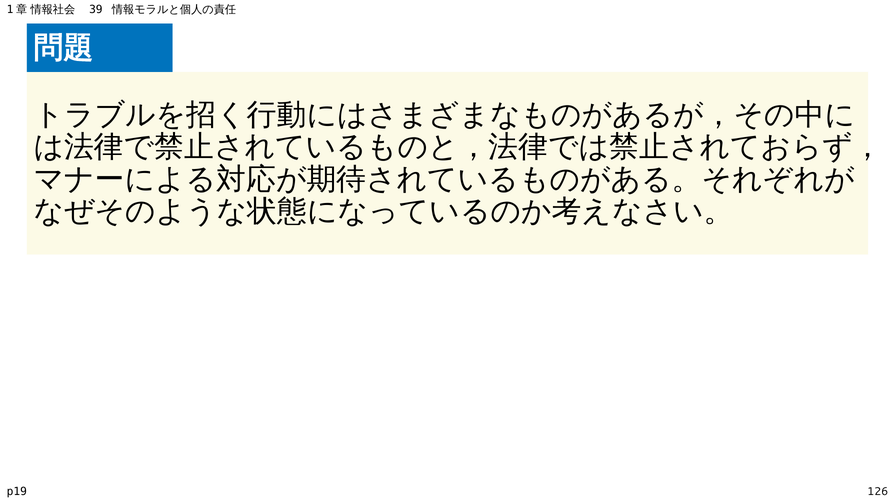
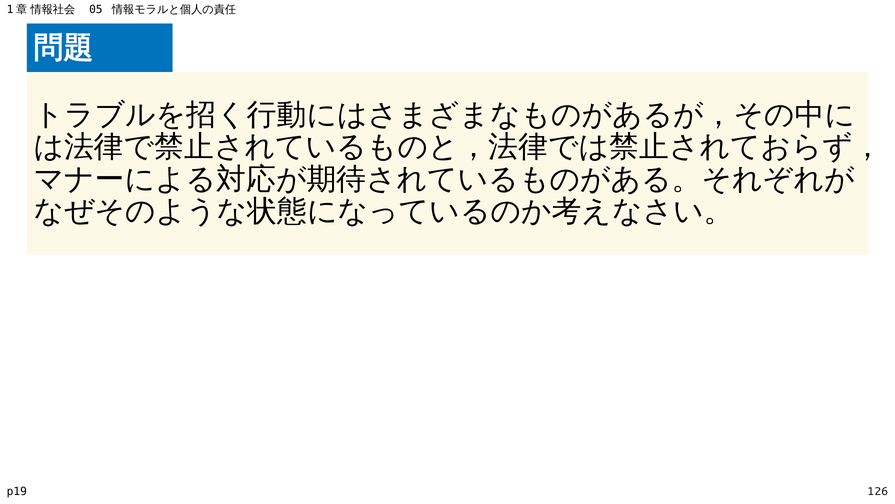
39: 39 -> 05 (96, 9)
